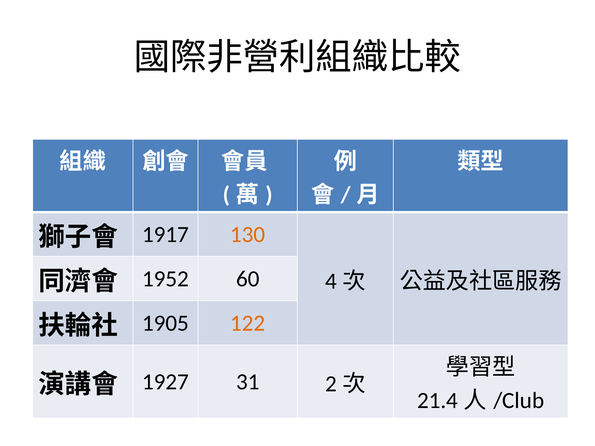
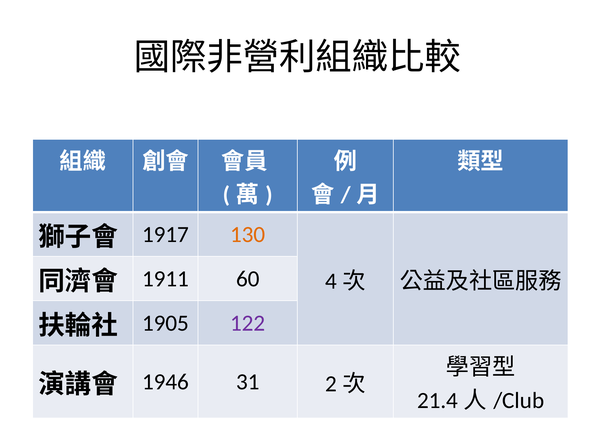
1952: 1952 -> 1911 (165, 279)
122 colour: orange -> purple (248, 323)
1927: 1927 -> 1946 (165, 382)
